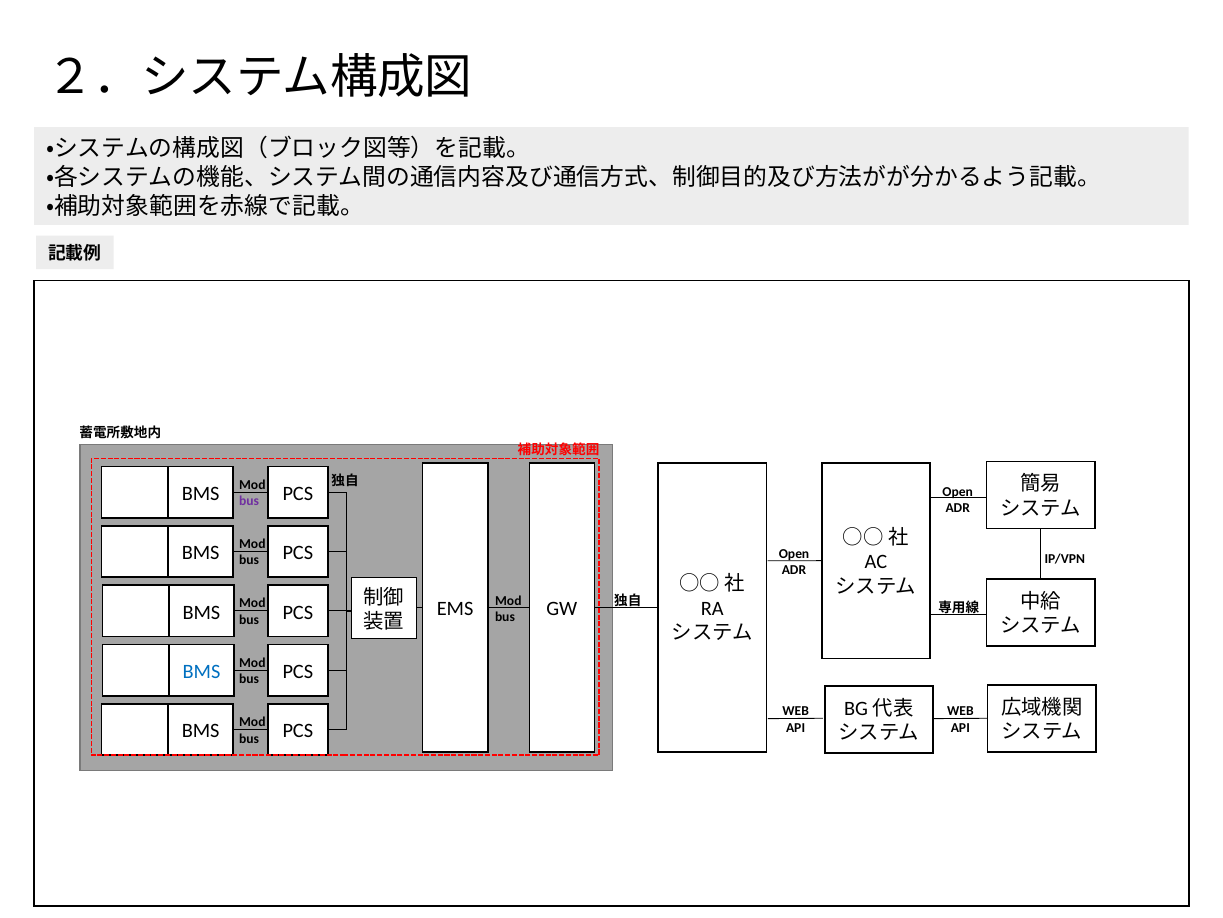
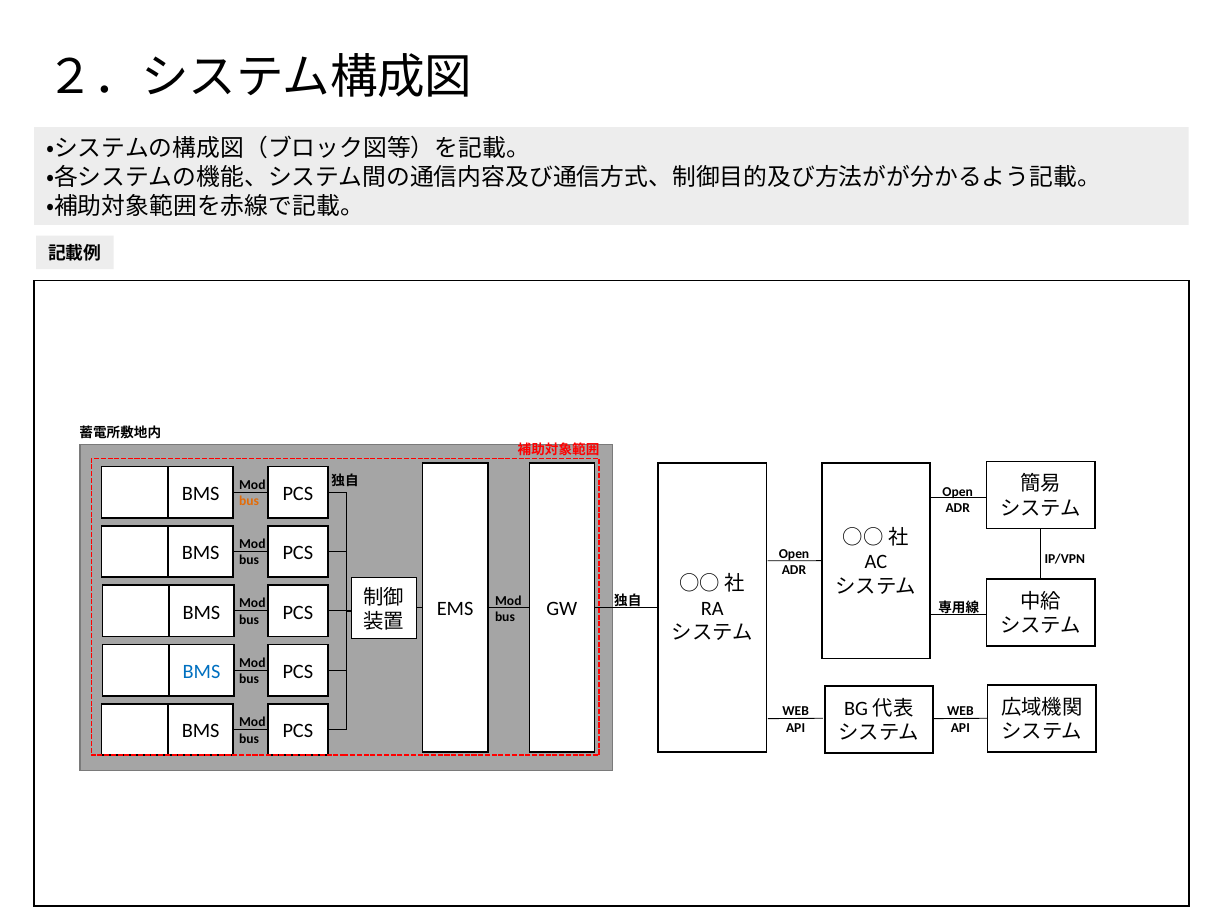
bus colour: purple -> orange (249, 501)
